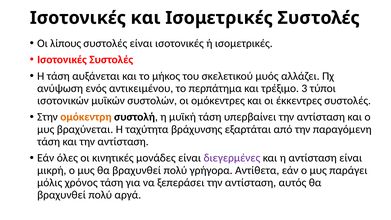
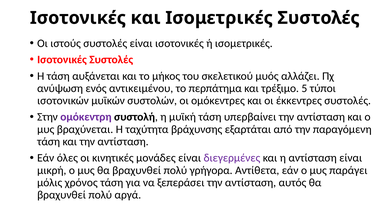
λίπους: λίπους -> ιστούς (66, 43)
3: 3 -> 5 (304, 88)
ομόκεντρη colour: orange -> purple (86, 117)
